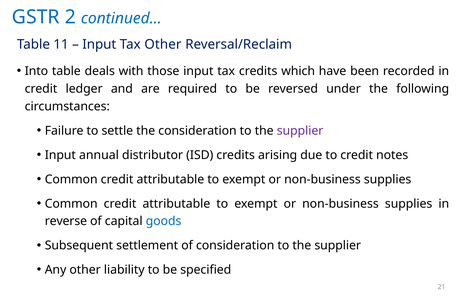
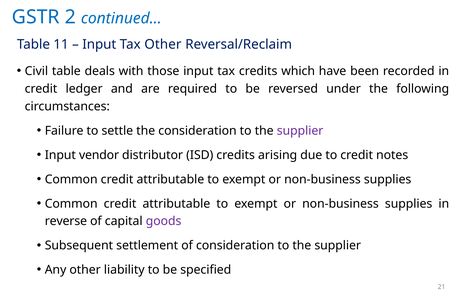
Into: Into -> Civil (36, 71)
annual: annual -> vendor (99, 155)
goods colour: blue -> purple (164, 221)
